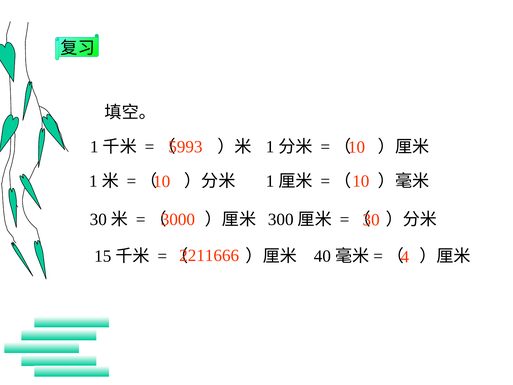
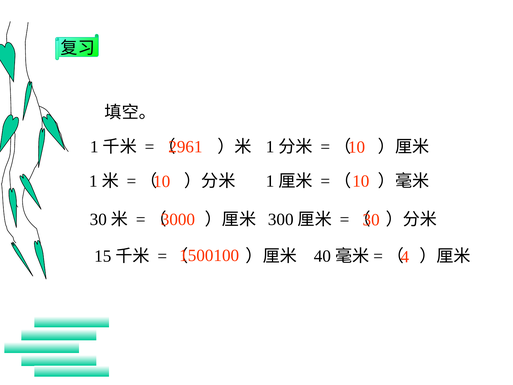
5993: 5993 -> 2961 (185, 147)
2211666: 2211666 -> 1500100 (209, 256)
